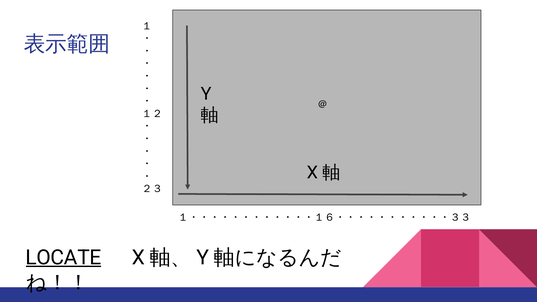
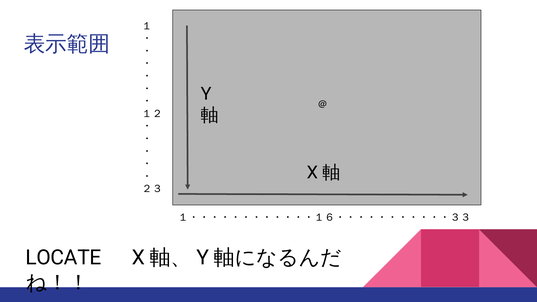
LOCATE underline: present -> none (63, 258)
